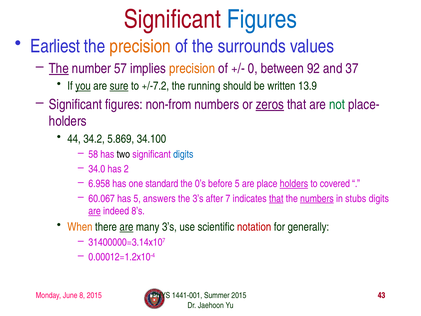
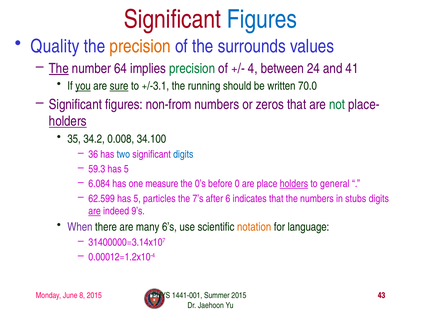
Earliest: Earliest -> Quality (55, 46)
57: 57 -> 64 (121, 68)
precision colour: orange -> green (192, 68)
0: 0 -> 4 (253, 68)
92: 92 -> 24 (314, 68)
37: 37 -> 41 (352, 68)
+/-7.2: +/-7.2 -> +/-3.1 (155, 86)
13.9: 13.9 -> 70.0 (308, 86)
zeros underline: present -> none (270, 104)
holders underline: none -> present (68, 121)
44: 44 -> 35 (74, 139)
5.869: 5.869 -> 0.008 (121, 139)
58: 58 -> 36 (93, 154)
two colour: black -> blue (123, 154)
34.0: 34.0 -> 59.3 (97, 169)
2: 2 -> 5 (126, 169)
6.958: 6.958 -> 6.084 (99, 184)
standard: standard -> measure (162, 184)
before 5: 5 -> 0 (237, 184)
covered: covered -> general (335, 184)
60.067: 60.067 -> 62.599 (102, 198)
answers: answers -> particles (159, 198)
the 3’s: 3’s -> 7’s (198, 198)
7: 7 -> 6 (228, 198)
that underline: present -> none (276, 198)
numbers underline: present -> none (317, 198)
8’s: 8’s -> 9’s (138, 211)
When colour: orange -> purple (80, 227)
are underline: present -> none (126, 227)
many 3’s: 3’s -> 6’s (169, 227)
notation colour: red -> orange (254, 227)
generally: generally -> language (308, 227)
